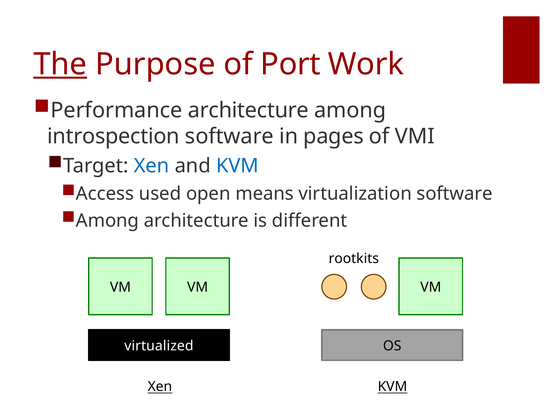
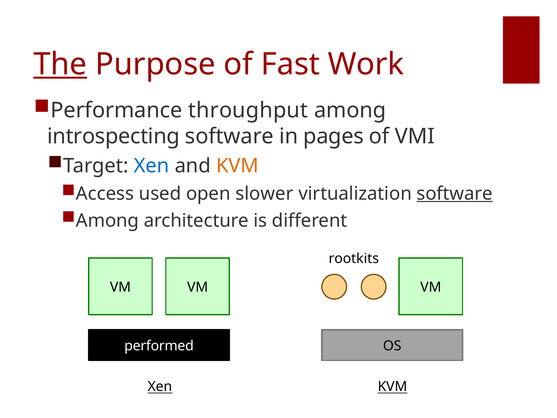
Port: Port -> Fast (290, 64)
Performance architecture: architecture -> throughput (248, 110)
introspection: introspection -> introspecting (113, 136)
KVM colour: blue -> orange (237, 166)
means: means -> slower (264, 193)
software underline: none -> present (455, 193)
virtualized: virtualized -> performed (159, 346)
